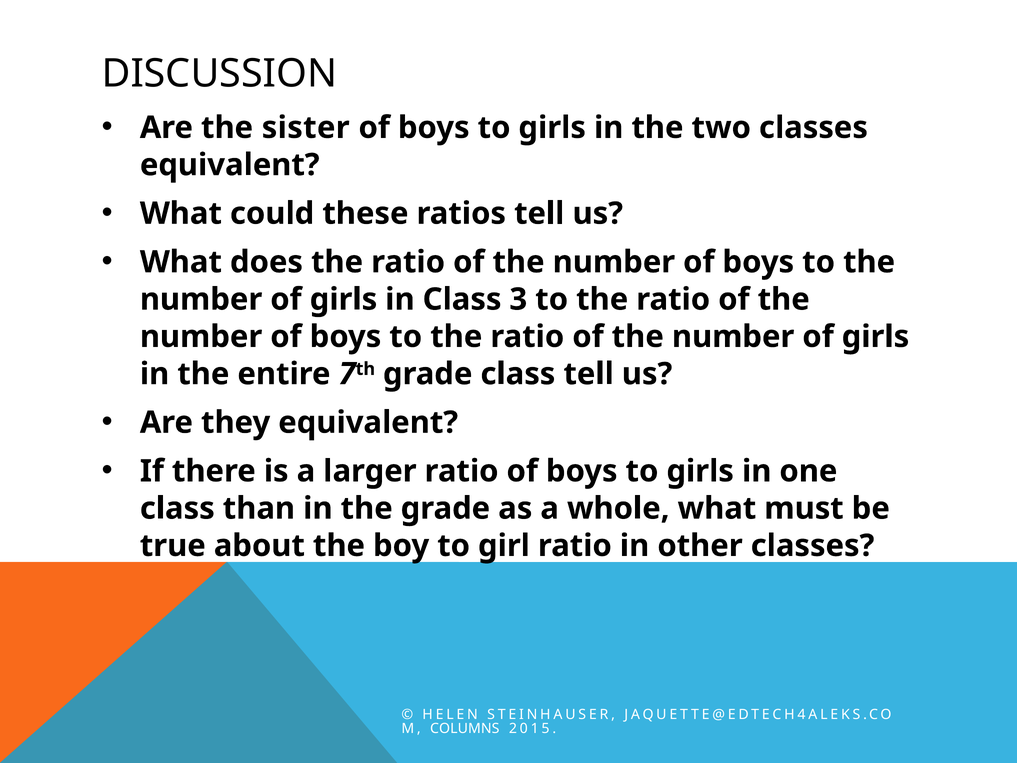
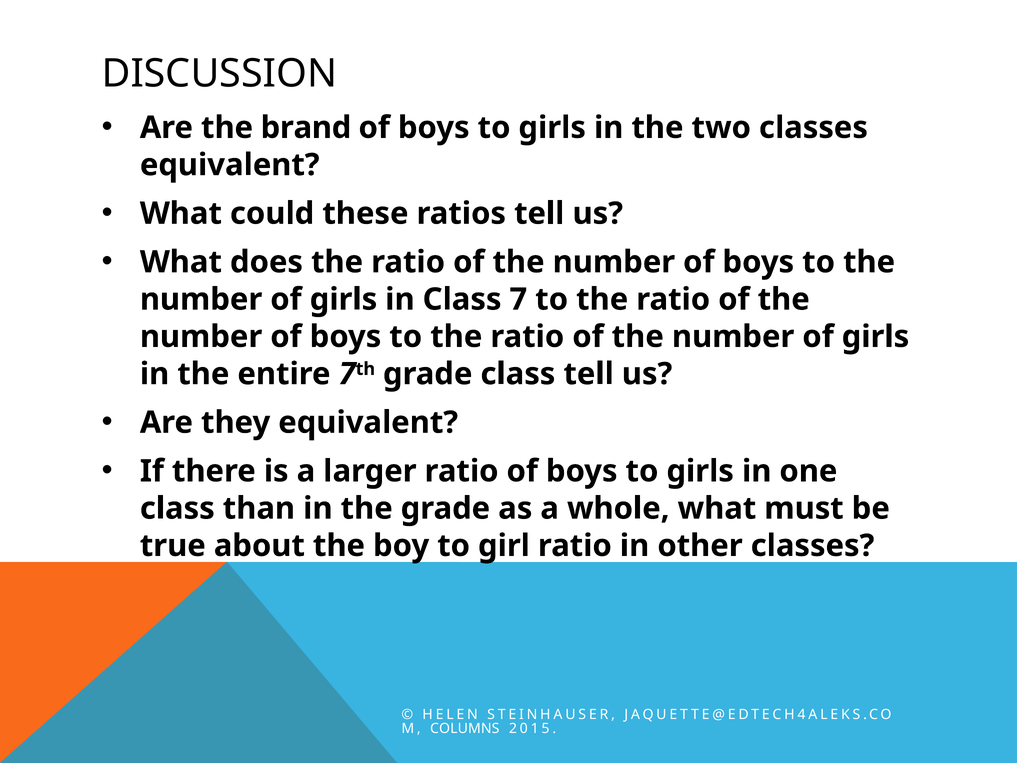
sister: sister -> brand (306, 128)
Class 3: 3 -> 7 (518, 299)
